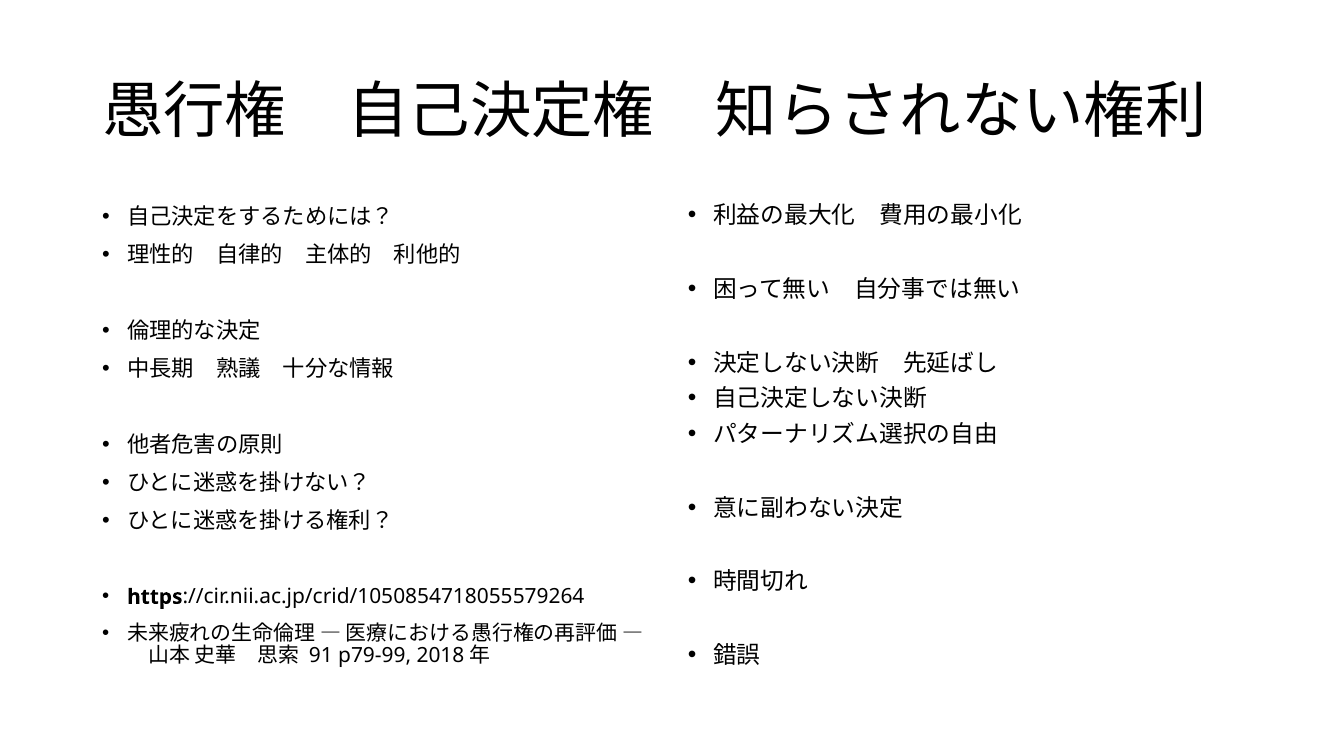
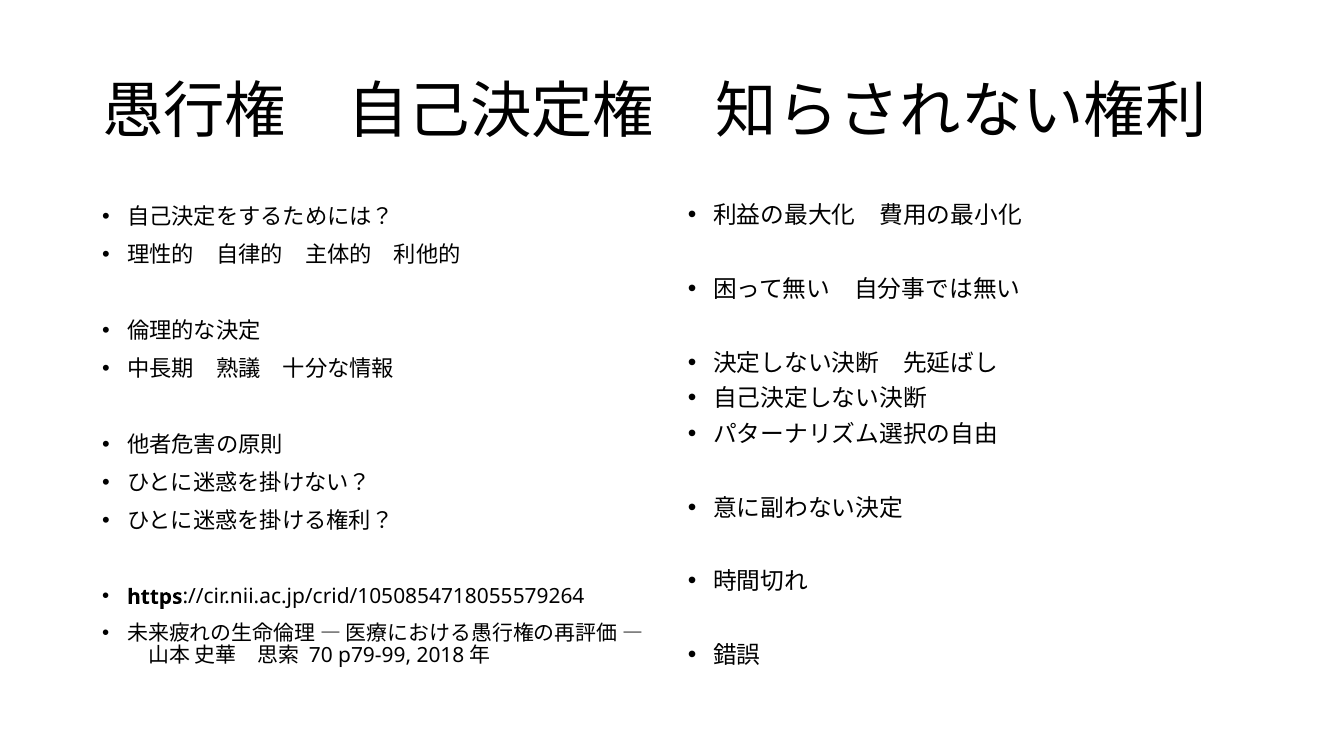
91: 91 -> 70 (321, 656)
